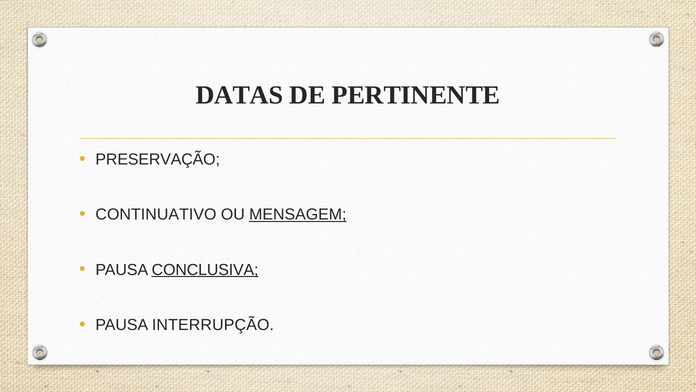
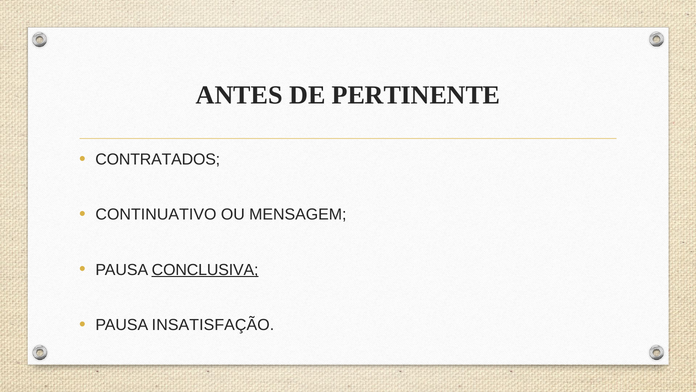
DATAS: DATAS -> ANTES (239, 95)
PRESERVAÇÃO: PRESERVAÇÃO -> CONTRATADOS (158, 159)
MENSAGEM underline: present -> none (298, 214)
INTERRUPÇÃO: INTERRUPÇÃO -> INSATISFAÇÃO (213, 325)
